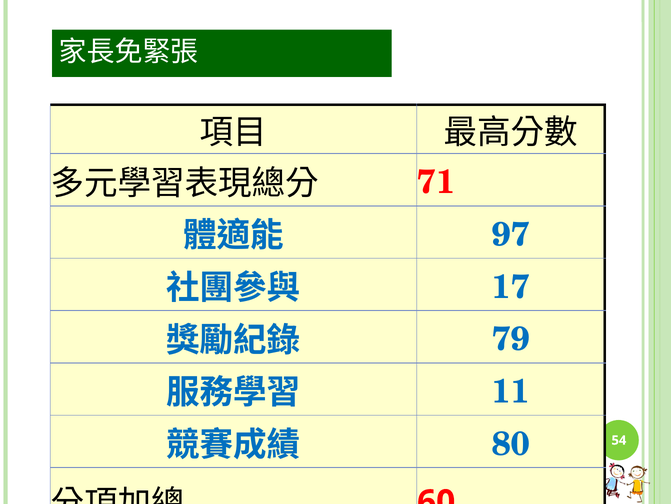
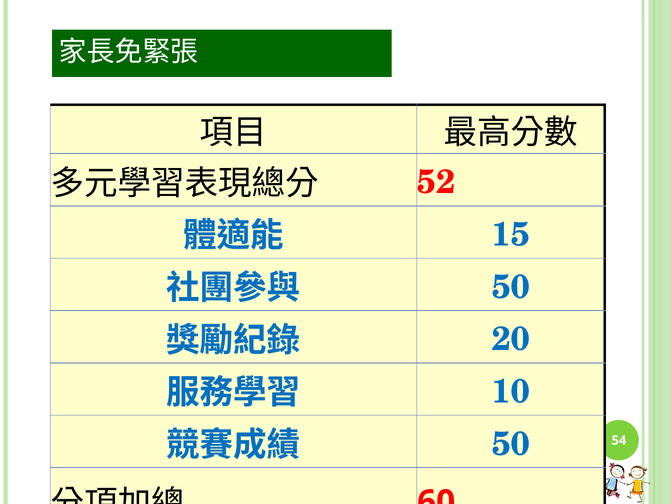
71: 71 -> 52 (436, 182)
97: 97 -> 15 (511, 234)
17: 17 -> 50 (511, 286)
79: 79 -> 20 (511, 339)
11: 11 -> 10 (511, 391)
80: 80 -> 50 (511, 443)
